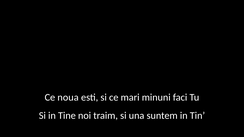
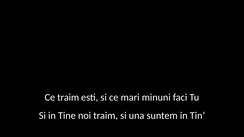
Ce noua: noua -> traim (68, 98)
